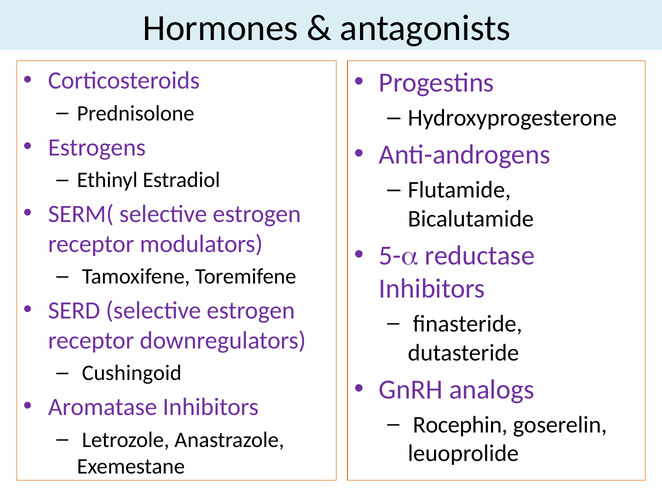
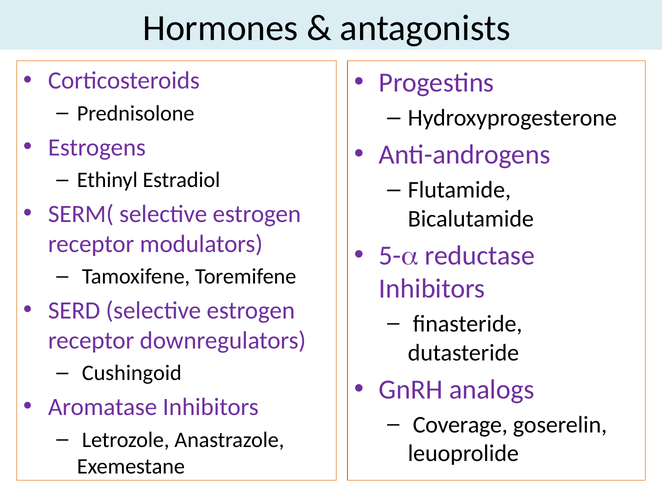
Rocephin: Rocephin -> Coverage (460, 424)
